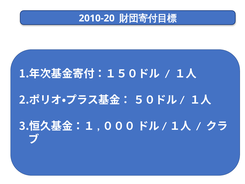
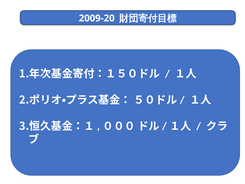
2010-20: 2010-20 -> 2009-20 (97, 18)
